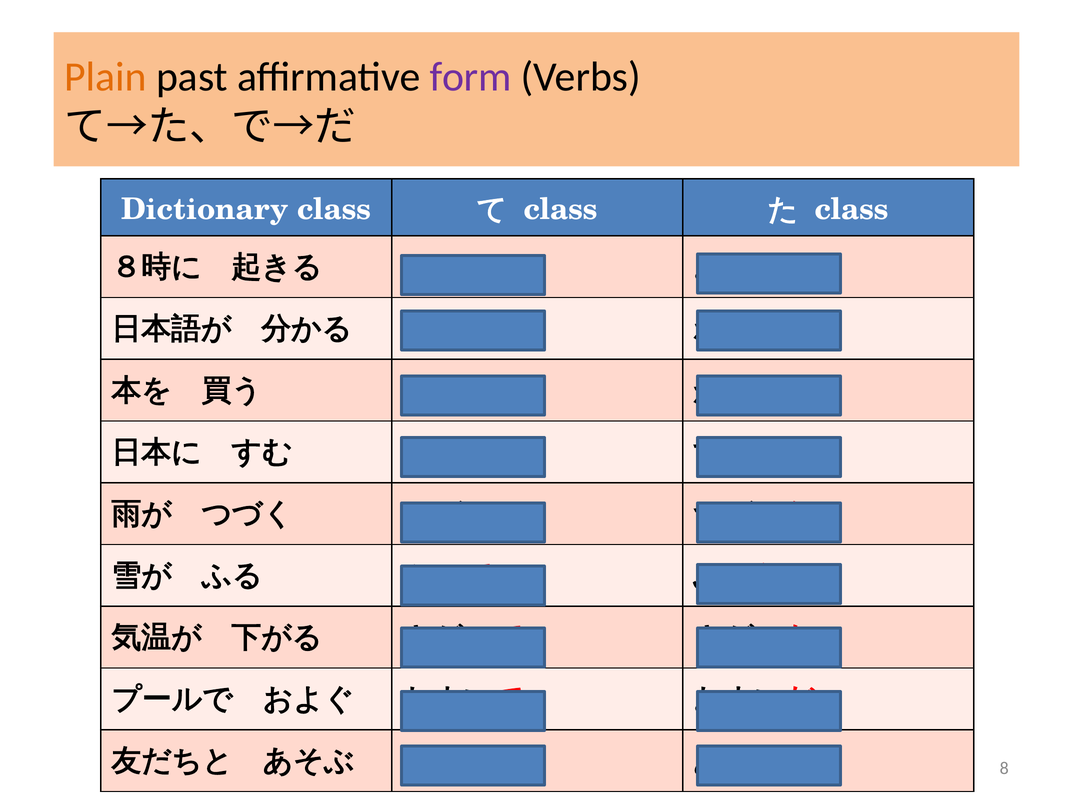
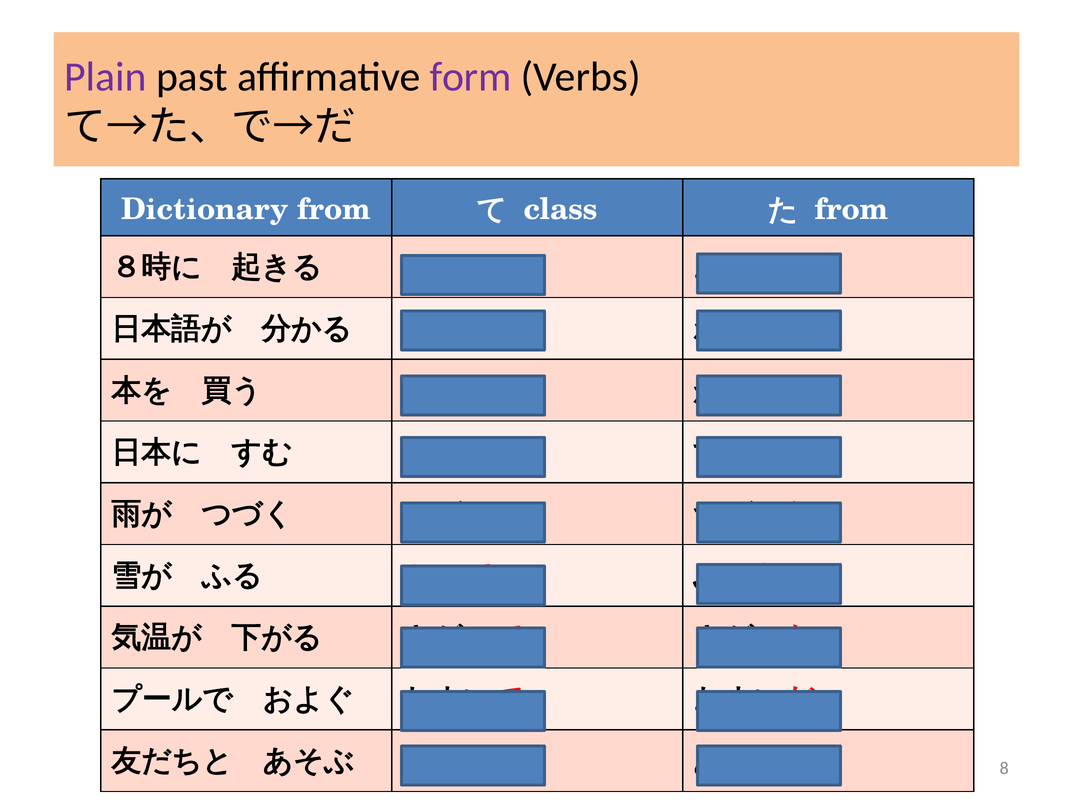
Plain colour: orange -> purple (106, 77)
Dictionary class: class -> from (334, 209)
class: class -> from (852, 209)
